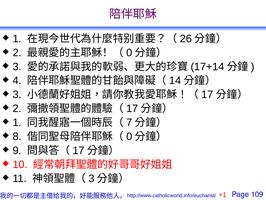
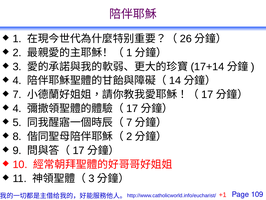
0: 0 -> 1 (129, 53)
3: 3 -> 7 (17, 94)
2: 2 -> 4 (17, 108)
1: 1 -> 5 (17, 122)
0: 0 -> 2 (129, 136)
